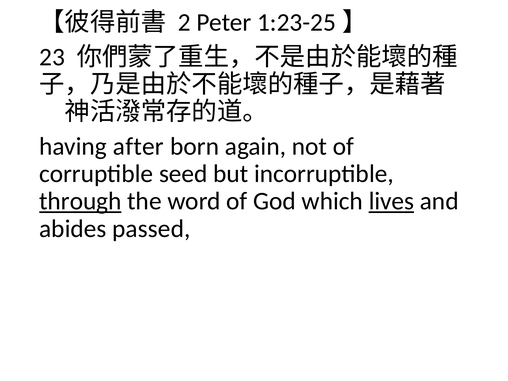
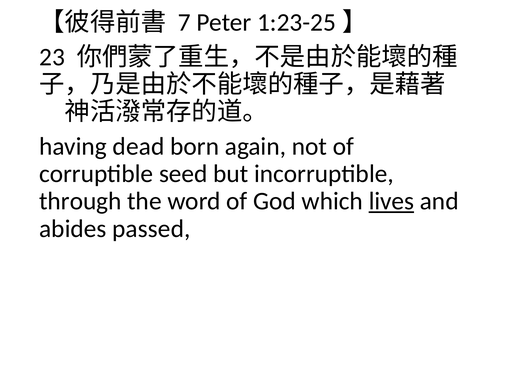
2: 2 -> 7 (184, 23)
after: after -> dead (138, 146)
through underline: present -> none (80, 201)
